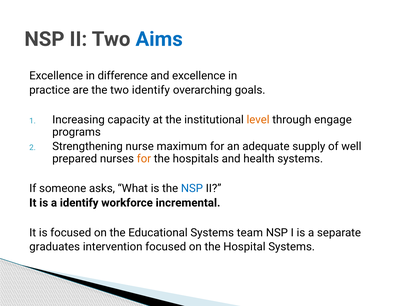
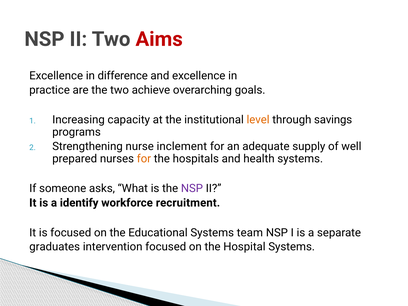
Aims colour: blue -> red (159, 39)
two identify: identify -> achieve (151, 90)
engage: engage -> savings (333, 120)
maximum: maximum -> inclement (182, 146)
NSP colour: blue -> purple (192, 188)
incremental: incremental -> recruitment (188, 203)
